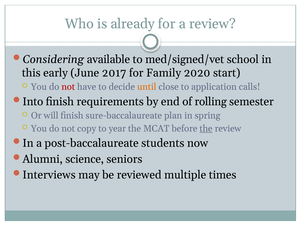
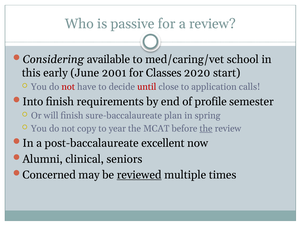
already: already -> passive (133, 24)
med/signed/vet: med/signed/vet -> med/caring/vet (185, 59)
2017: 2017 -> 2001 (114, 73)
Family: Family -> Classes (164, 73)
until colour: orange -> red (147, 87)
rolling: rolling -> profile (211, 102)
students: students -> excellent (163, 143)
science: science -> clinical (85, 159)
Interviews: Interviews -> Concerned (49, 175)
reviewed underline: none -> present (139, 175)
